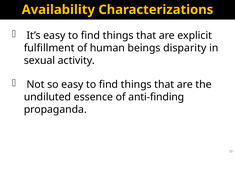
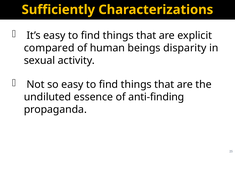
Availability: Availability -> Sufficiently (58, 10)
fulfillment: fulfillment -> compared (49, 48)
